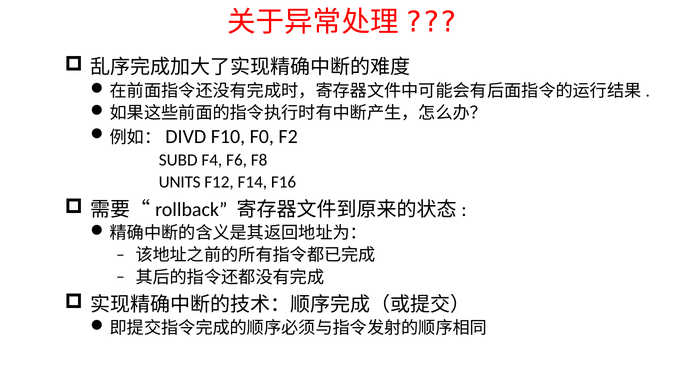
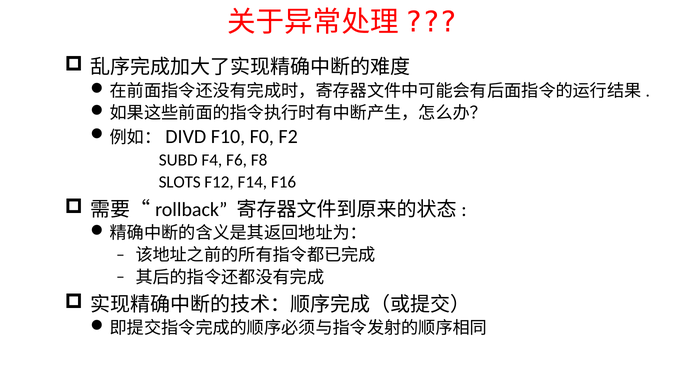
UNITS: UNITS -> SLOTS (180, 182)
